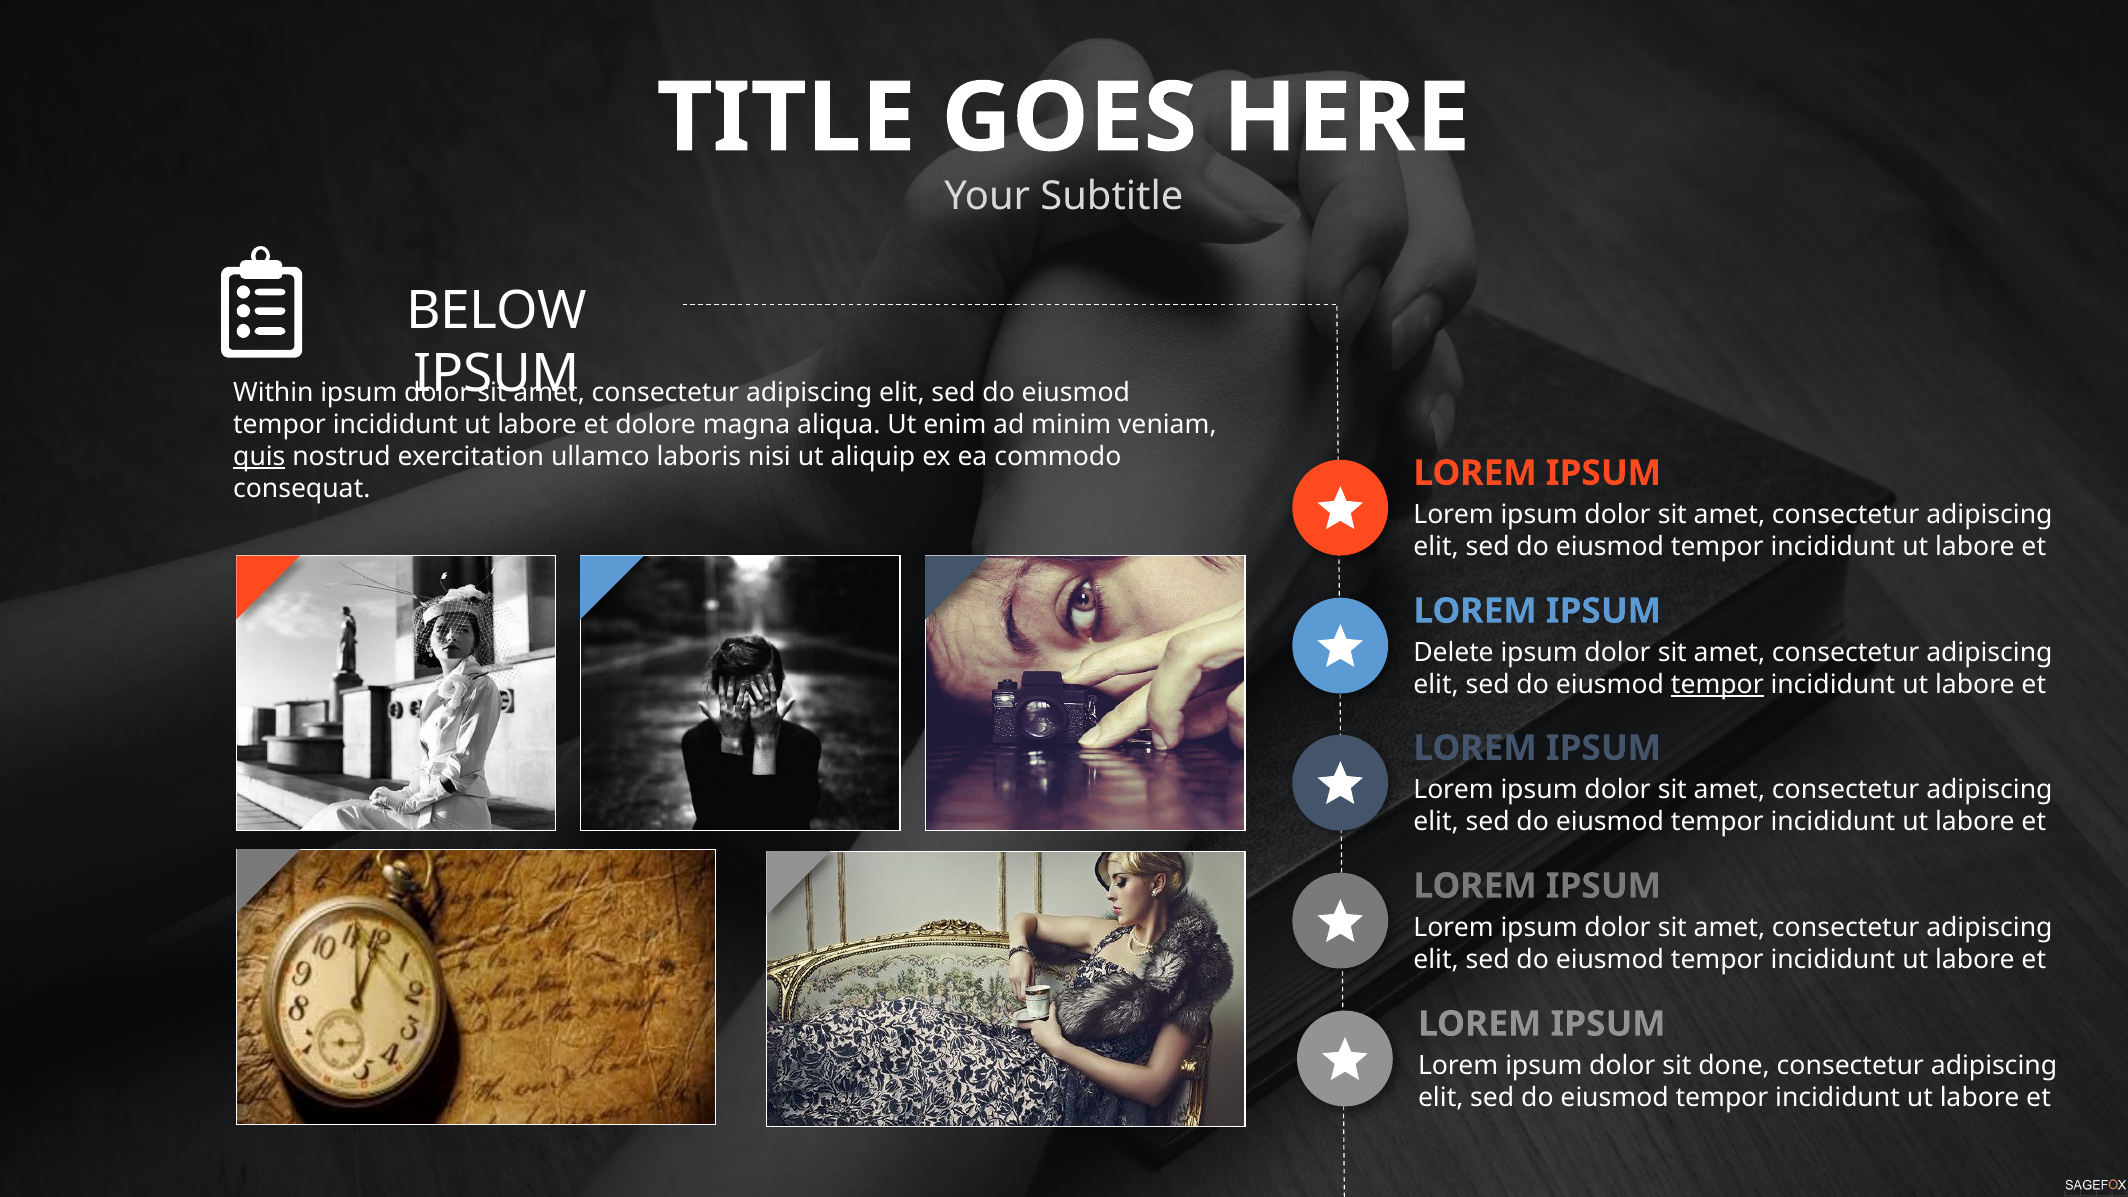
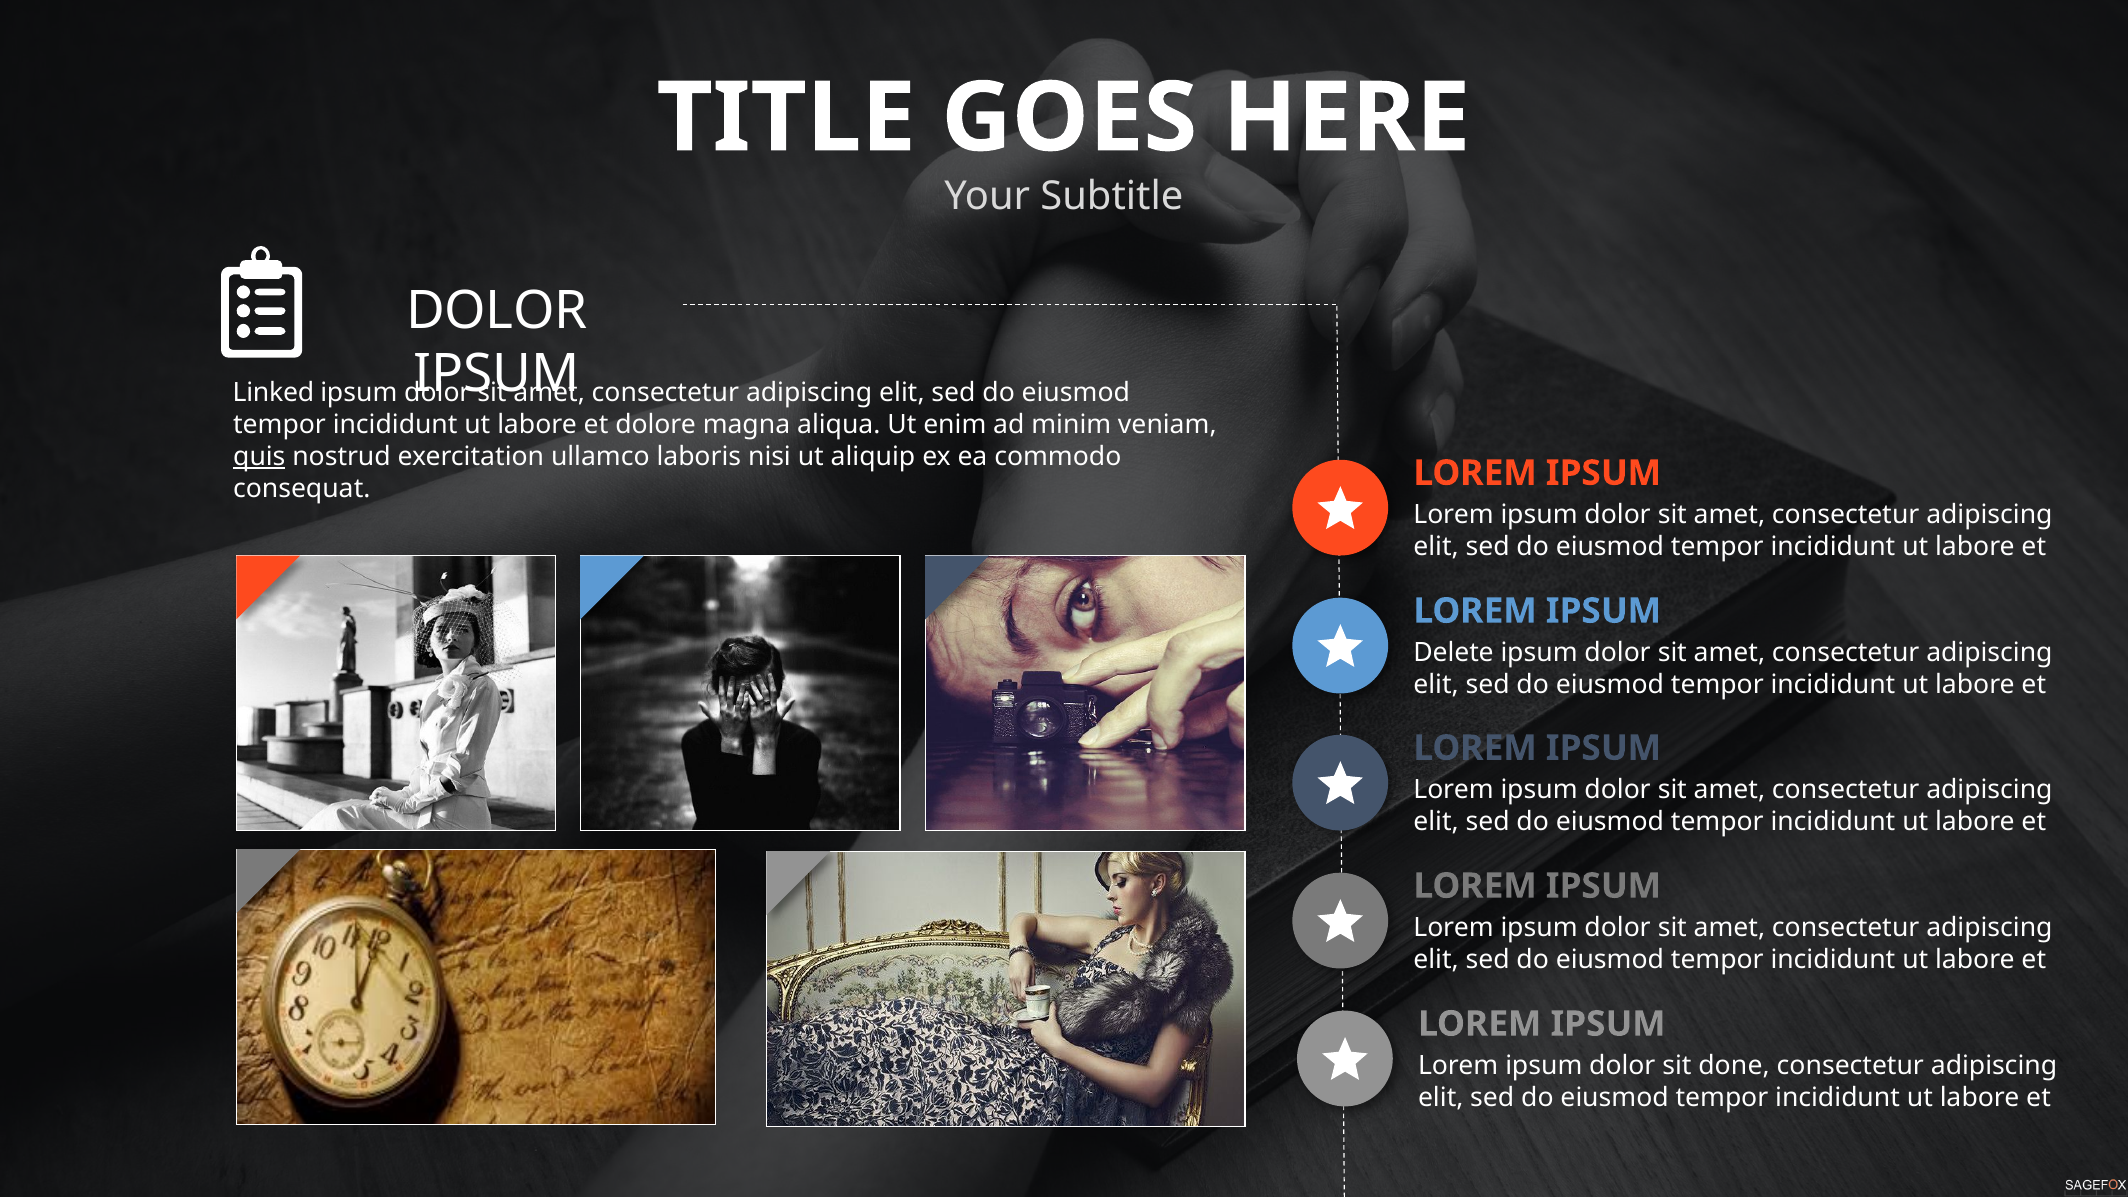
BELOW: BELOW -> DOLOR (497, 310)
Within: Within -> Linked (273, 393)
tempor underline: present -> none (1717, 685)
